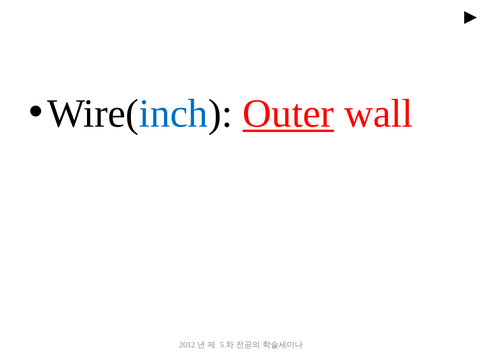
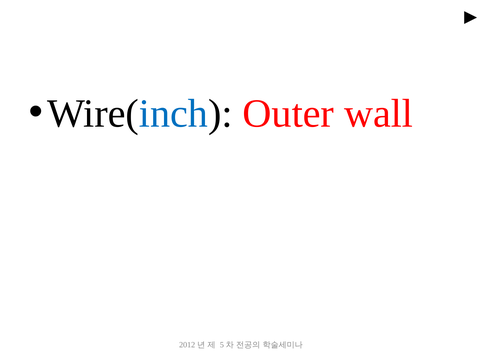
Outer underline: present -> none (288, 114)
